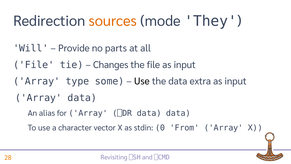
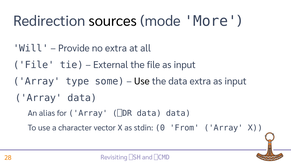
sources colour: orange -> black (113, 21)
They: They -> More (211, 21)
no parts: parts -> extra (116, 48)
Changes: Changes -> External (111, 65)
